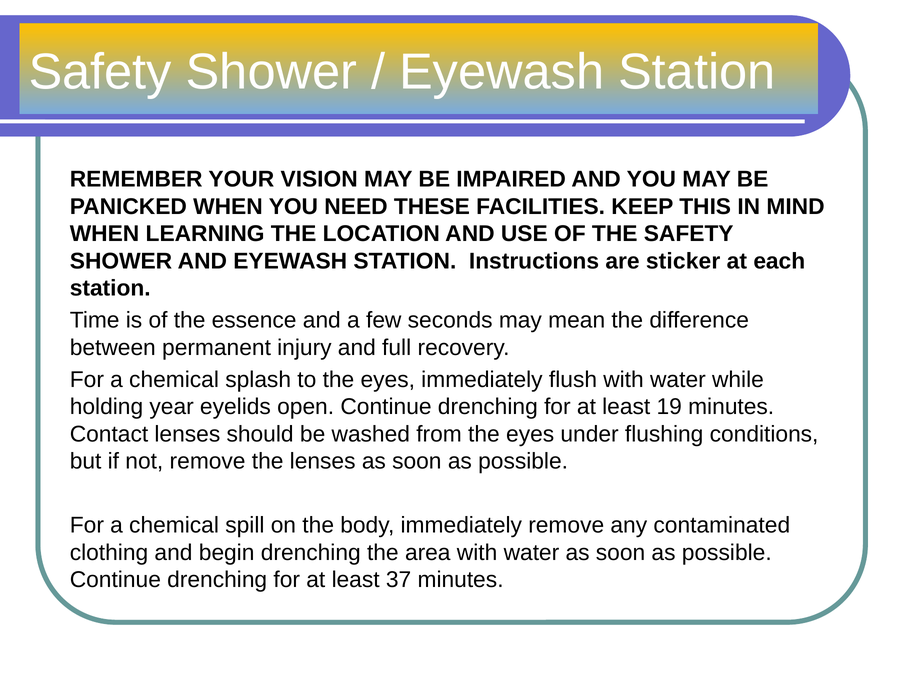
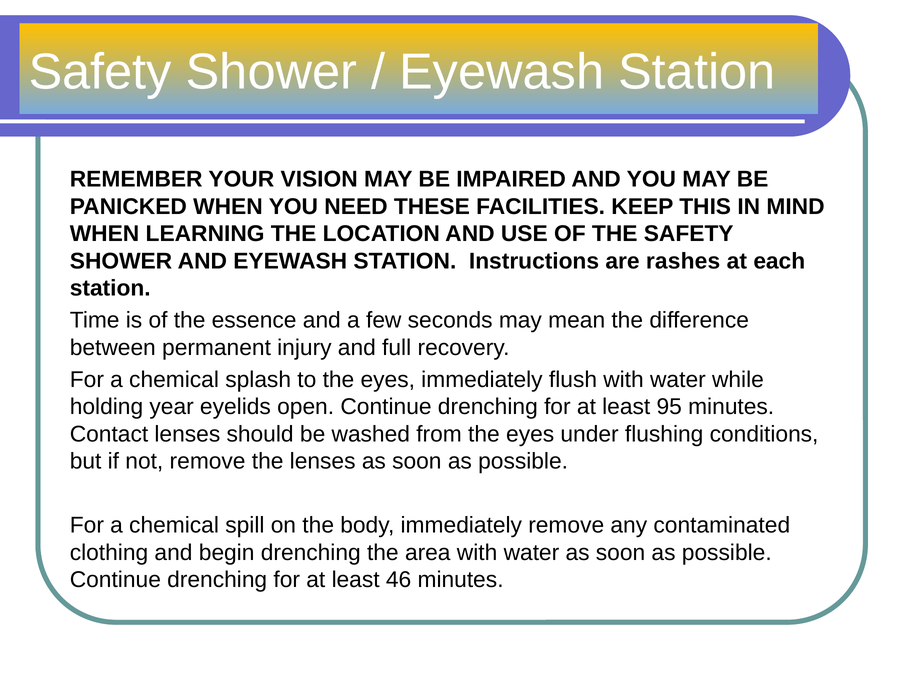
sticker: sticker -> rashes (683, 261)
19: 19 -> 95 (669, 407)
37: 37 -> 46 (399, 580)
